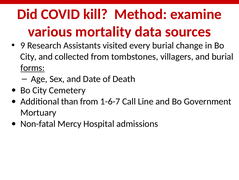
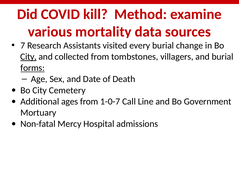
9: 9 -> 7 (23, 45)
City underline: none -> present (28, 56)
than: than -> ages (70, 101)
1-6-7: 1-6-7 -> 1-0-7 (110, 101)
